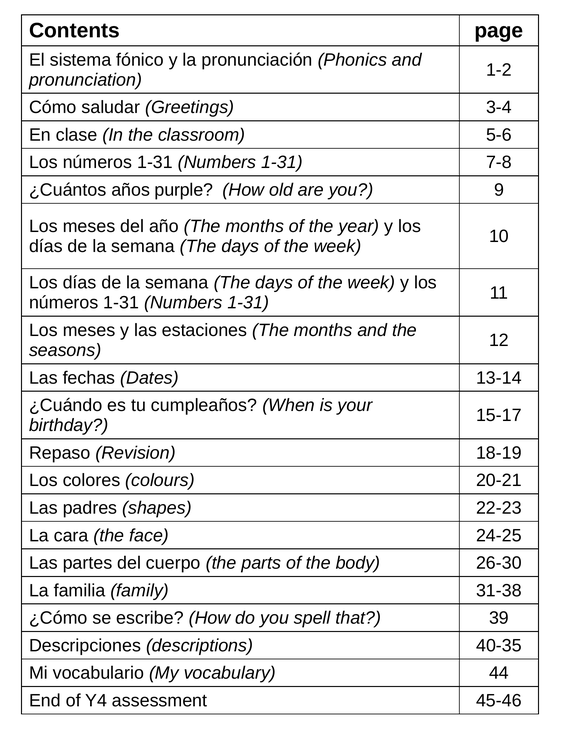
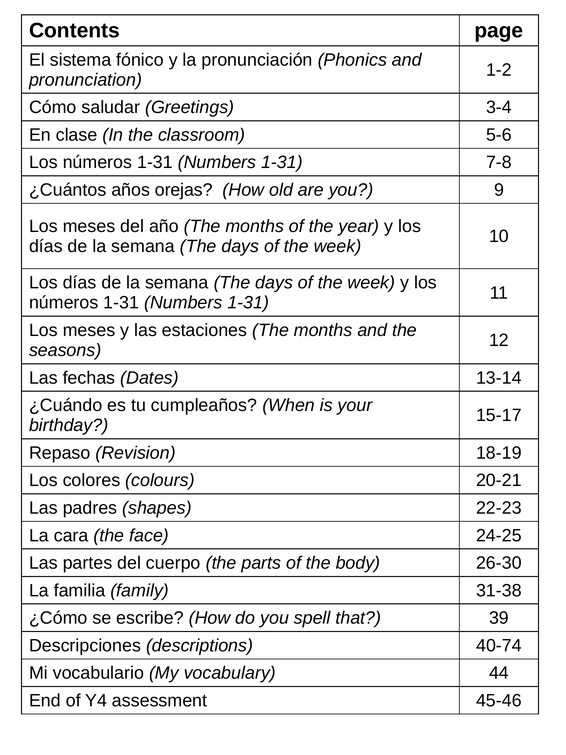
purple: purple -> orejas (184, 190)
40-35: 40-35 -> 40-74 (499, 645)
